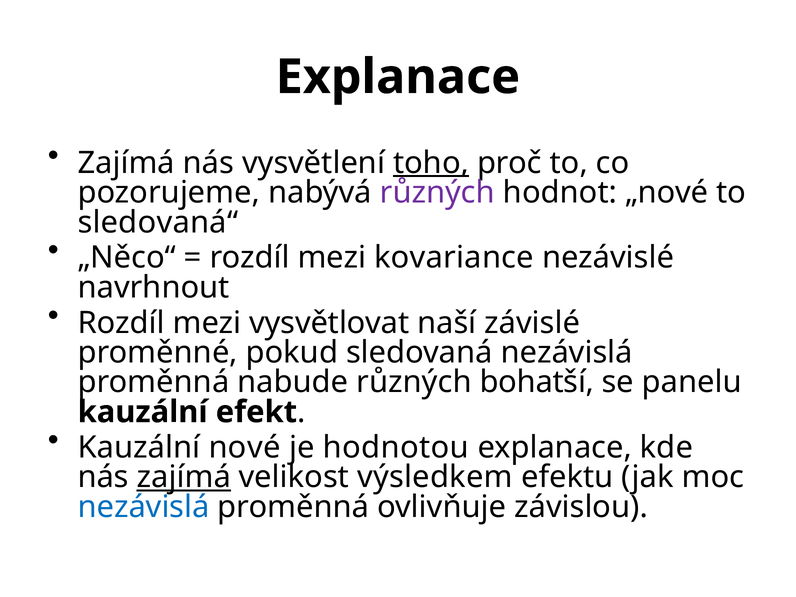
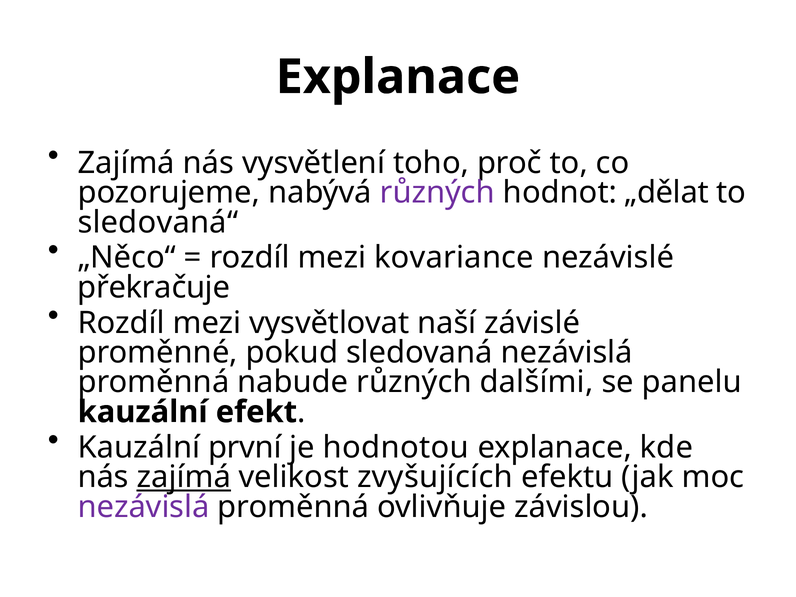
toho underline: present -> none (431, 163)
„nové: „nové -> „dělat (667, 193)
navrhnout: navrhnout -> překračuje (154, 287)
bohatší: bohatší -> dalšími (537, 382)
nové: nové -> první (245, 447)
výsledkem: výsledkem -> zvyšujících (435, 477)
nezávislá colour: blue -> purple (144, 507)
